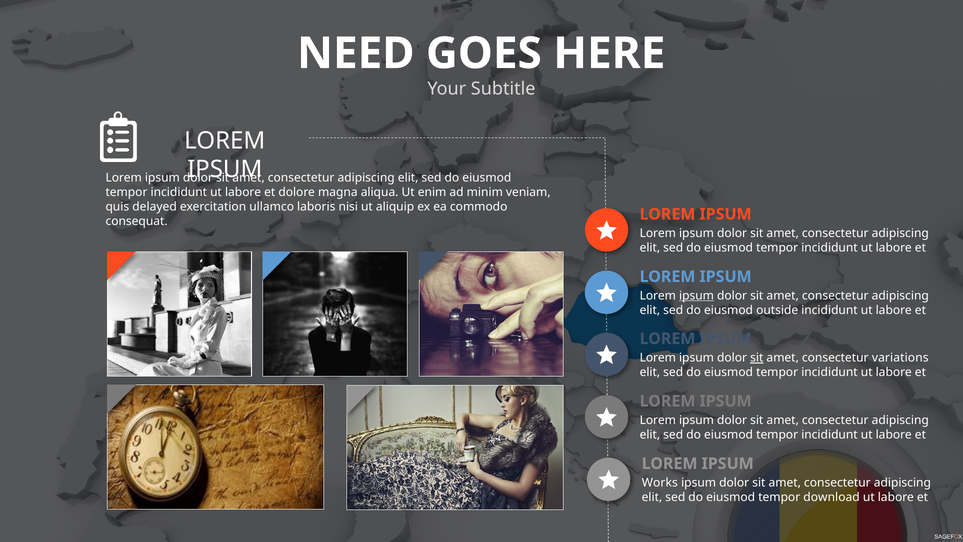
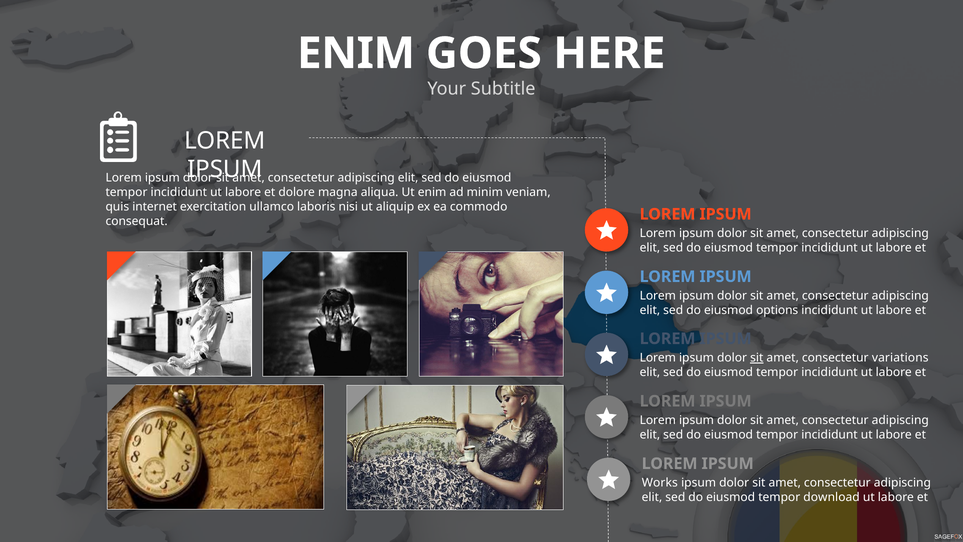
NEED: NEED -> ENIM (356, 53)
delayed: delayed -> internet (155, 207)
ipsum underline: present -> none (697, 295)
outside: outside -> options (777, 310)
